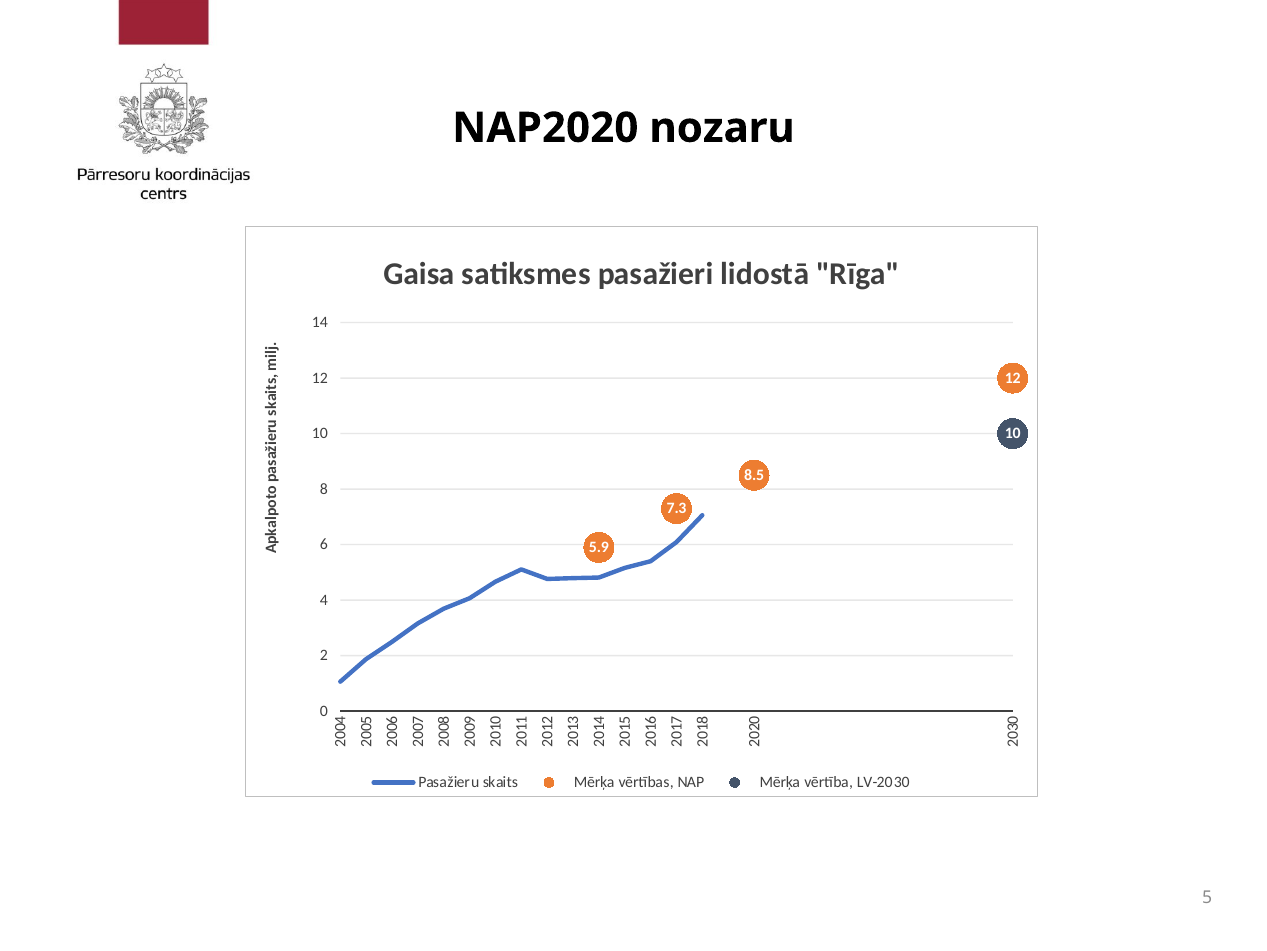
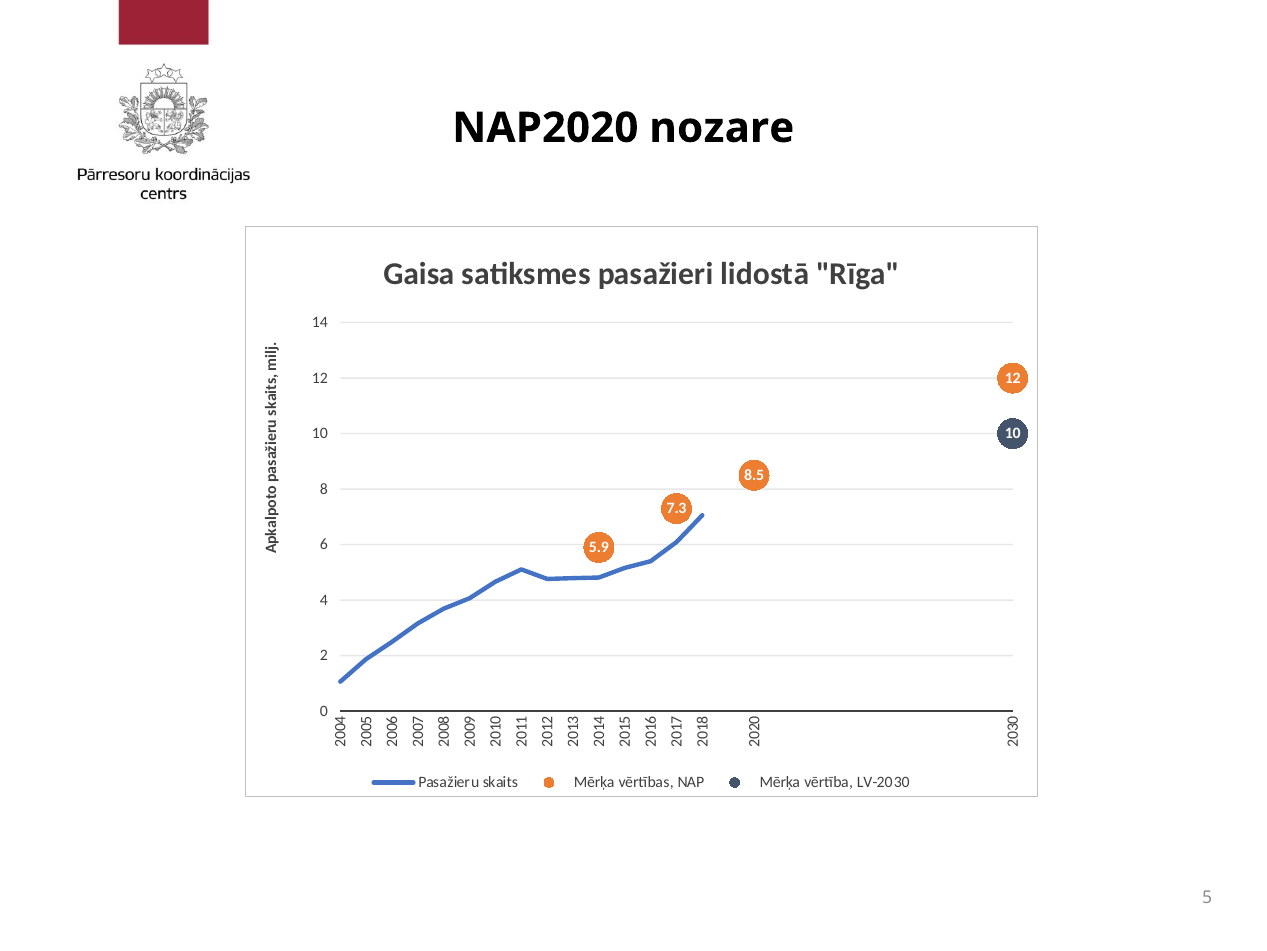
nozaru: nozaru -> nozare (722, 128)
